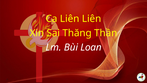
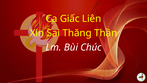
Ca Liên: Liên -> Giấc (70, 19)
Loan: Loan -> Chúc (91, 47)
